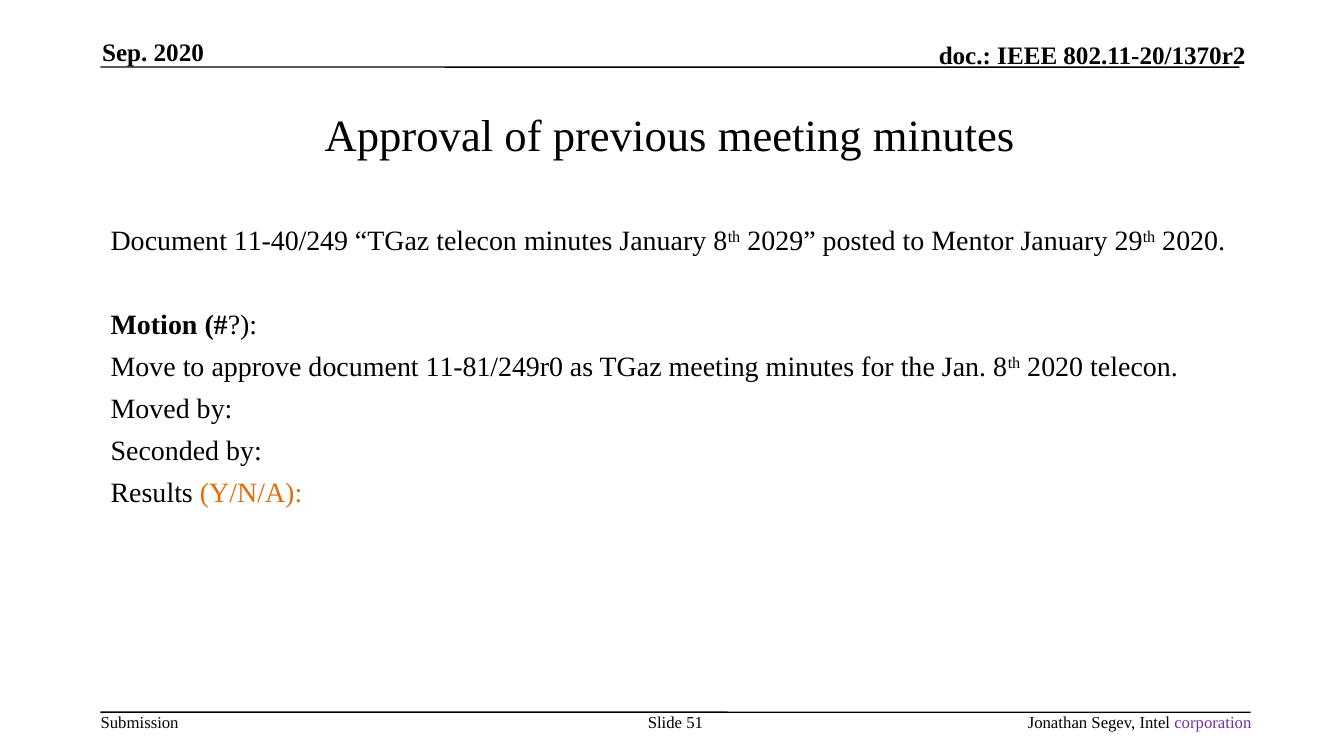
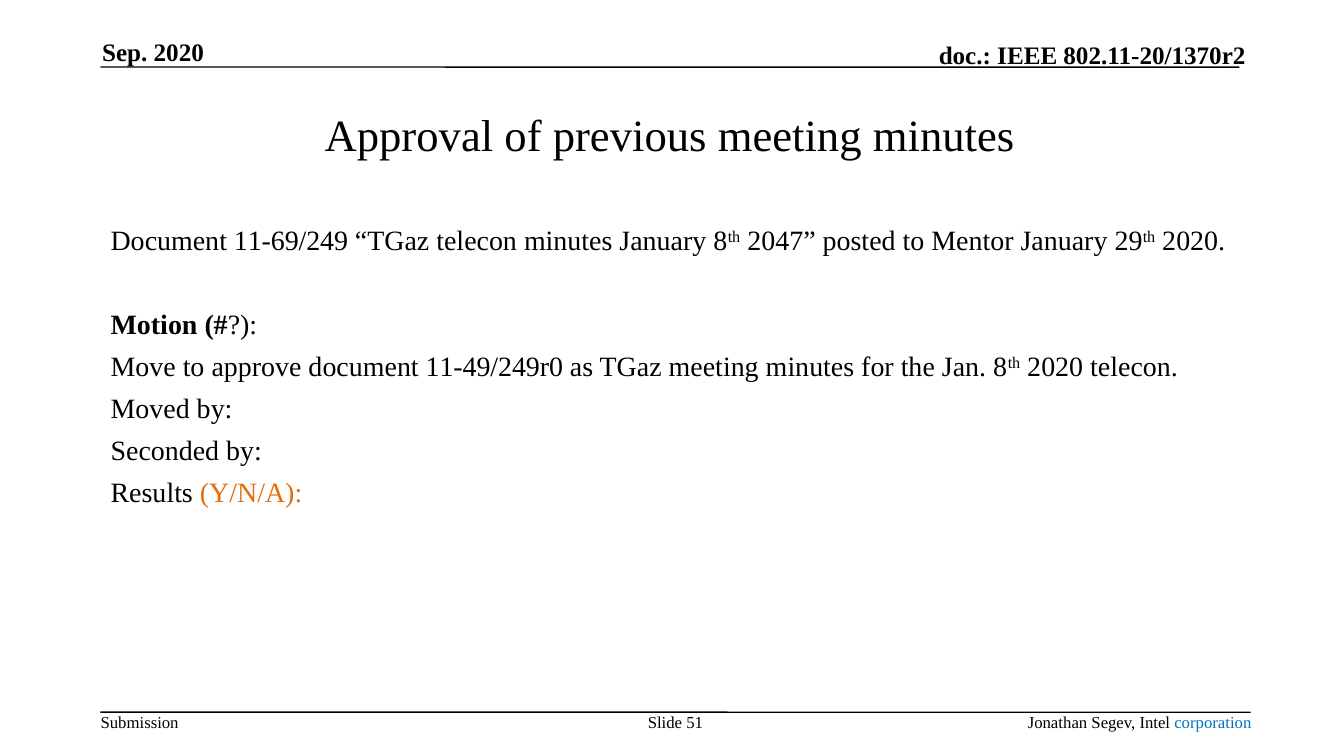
11-40/249: 11-40/249 -> 11-69/249 (291, 242)
2029: 2029 -> 2047 (781, 242)
11-81/249r0: 11-81/249r0 -> 11-49/249r0 (494, 367)
corporation colour: purple -> blue (1213, 723)
